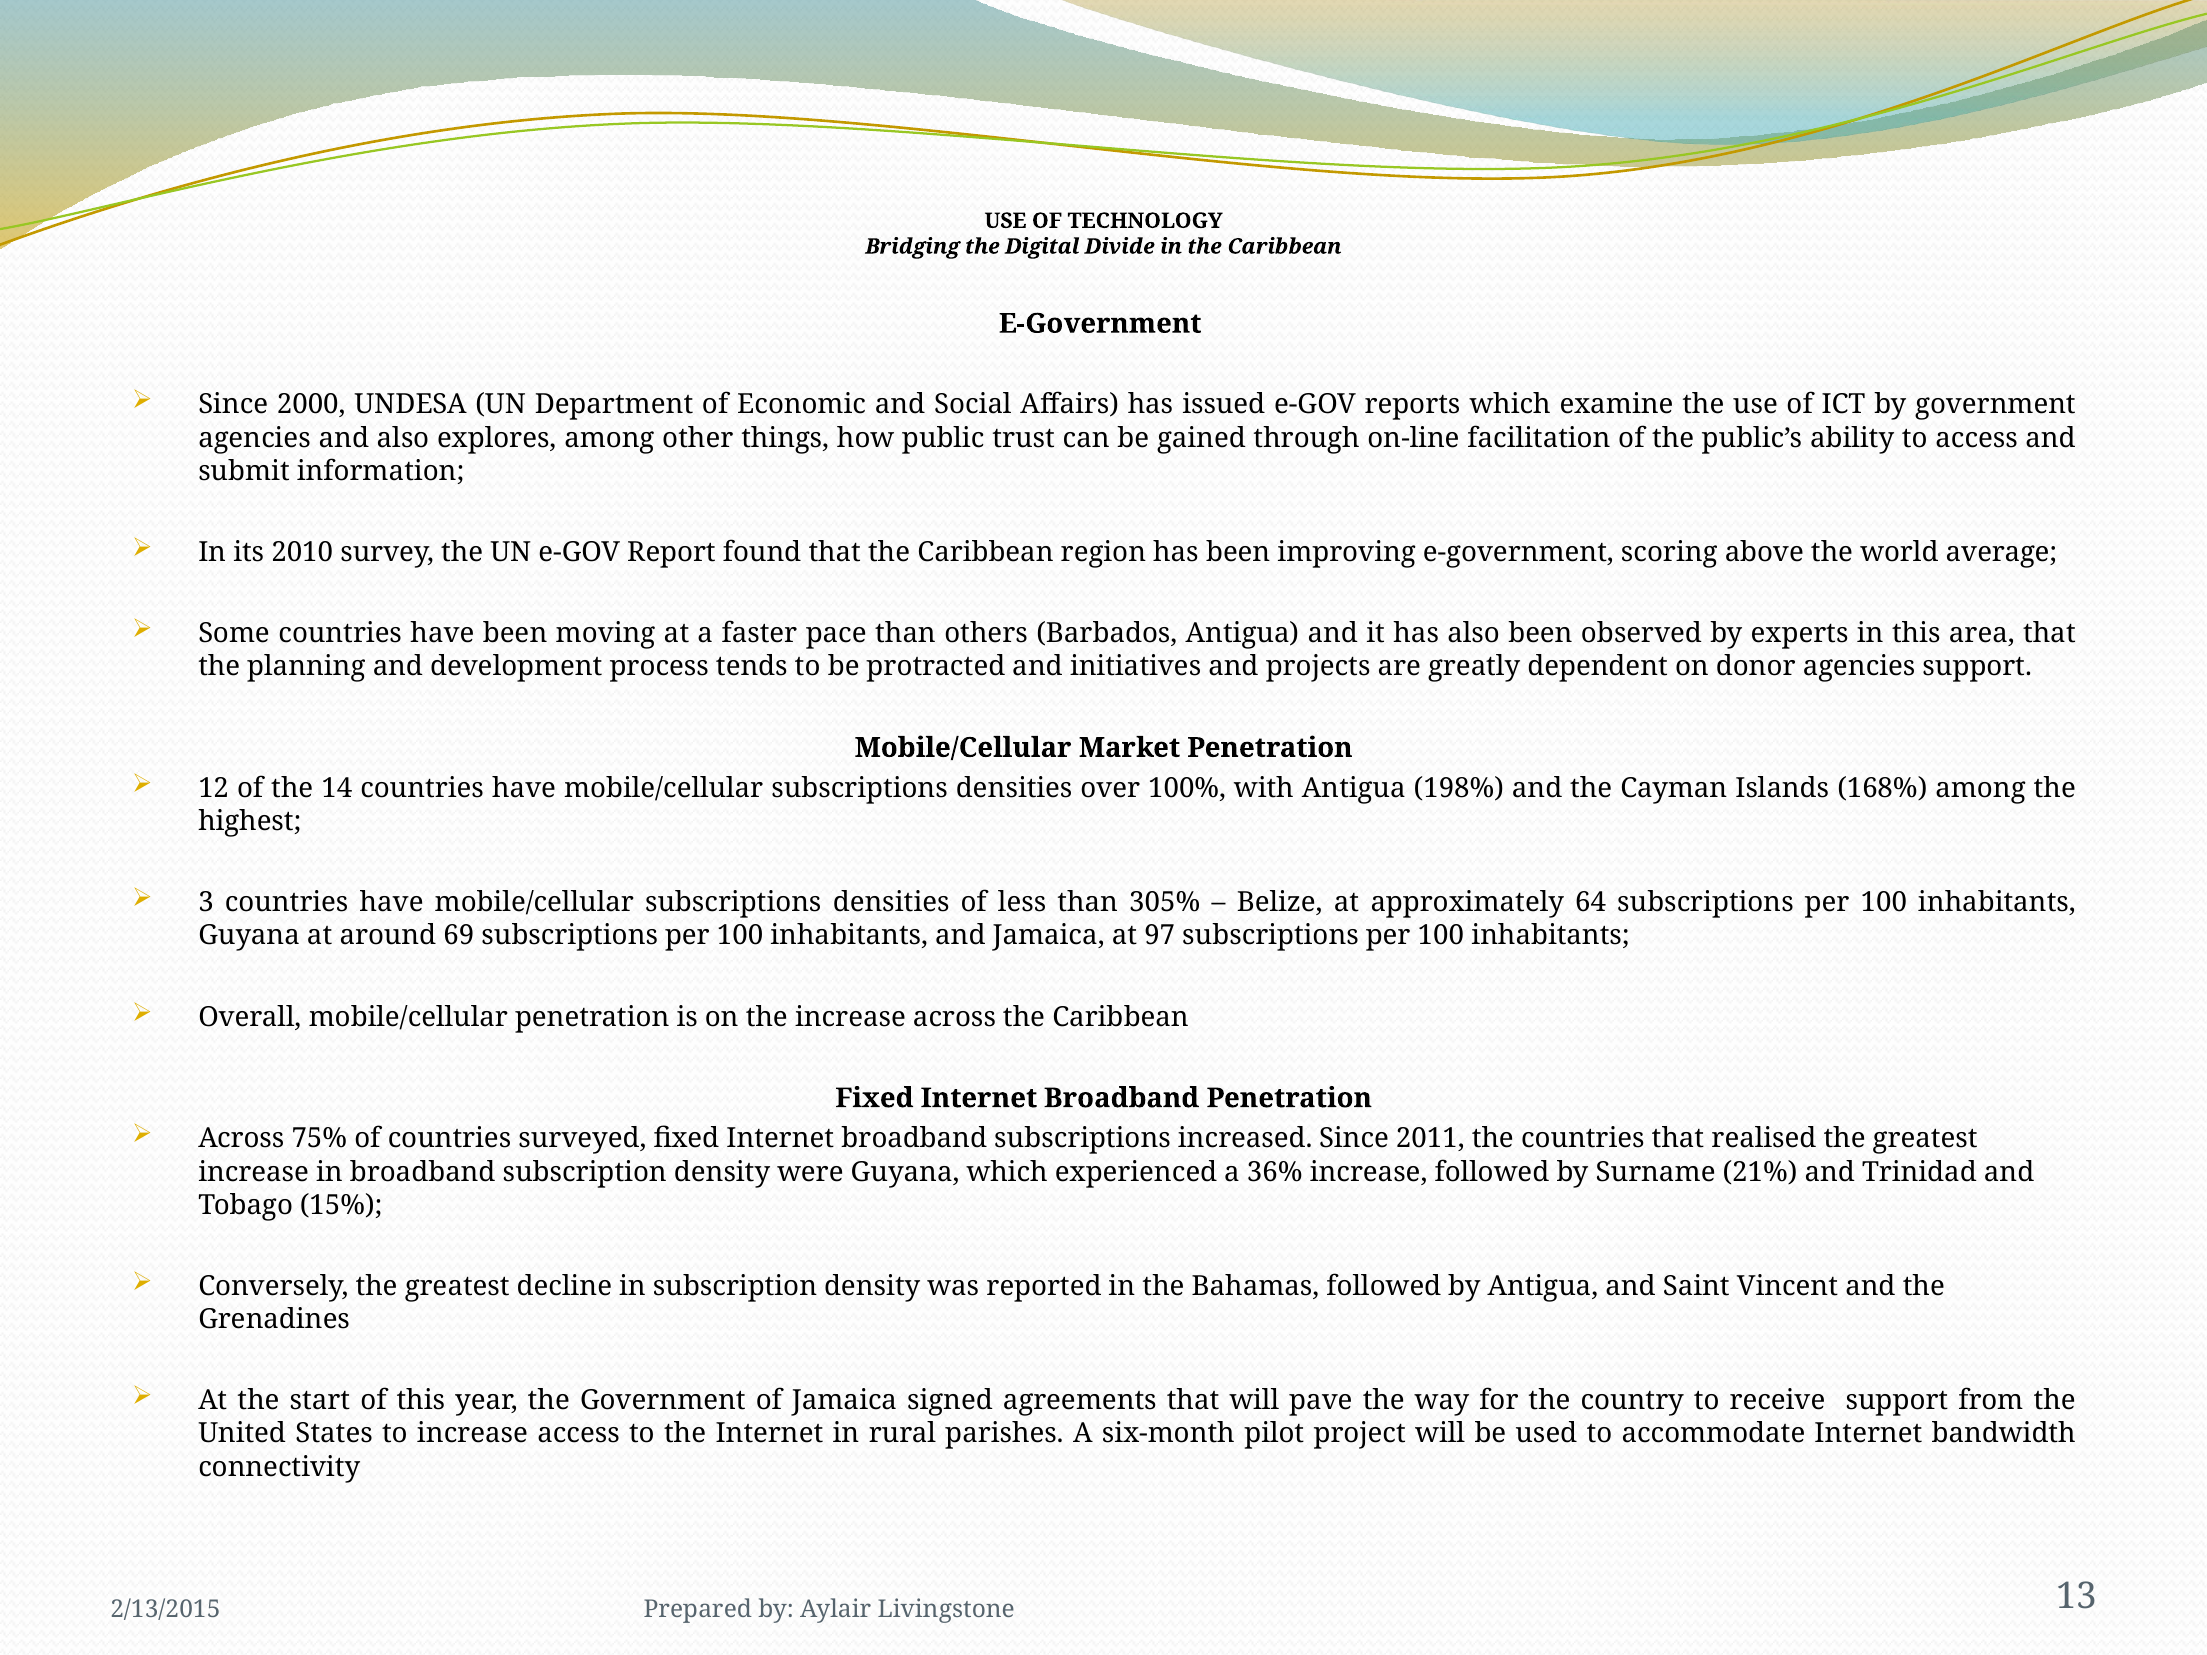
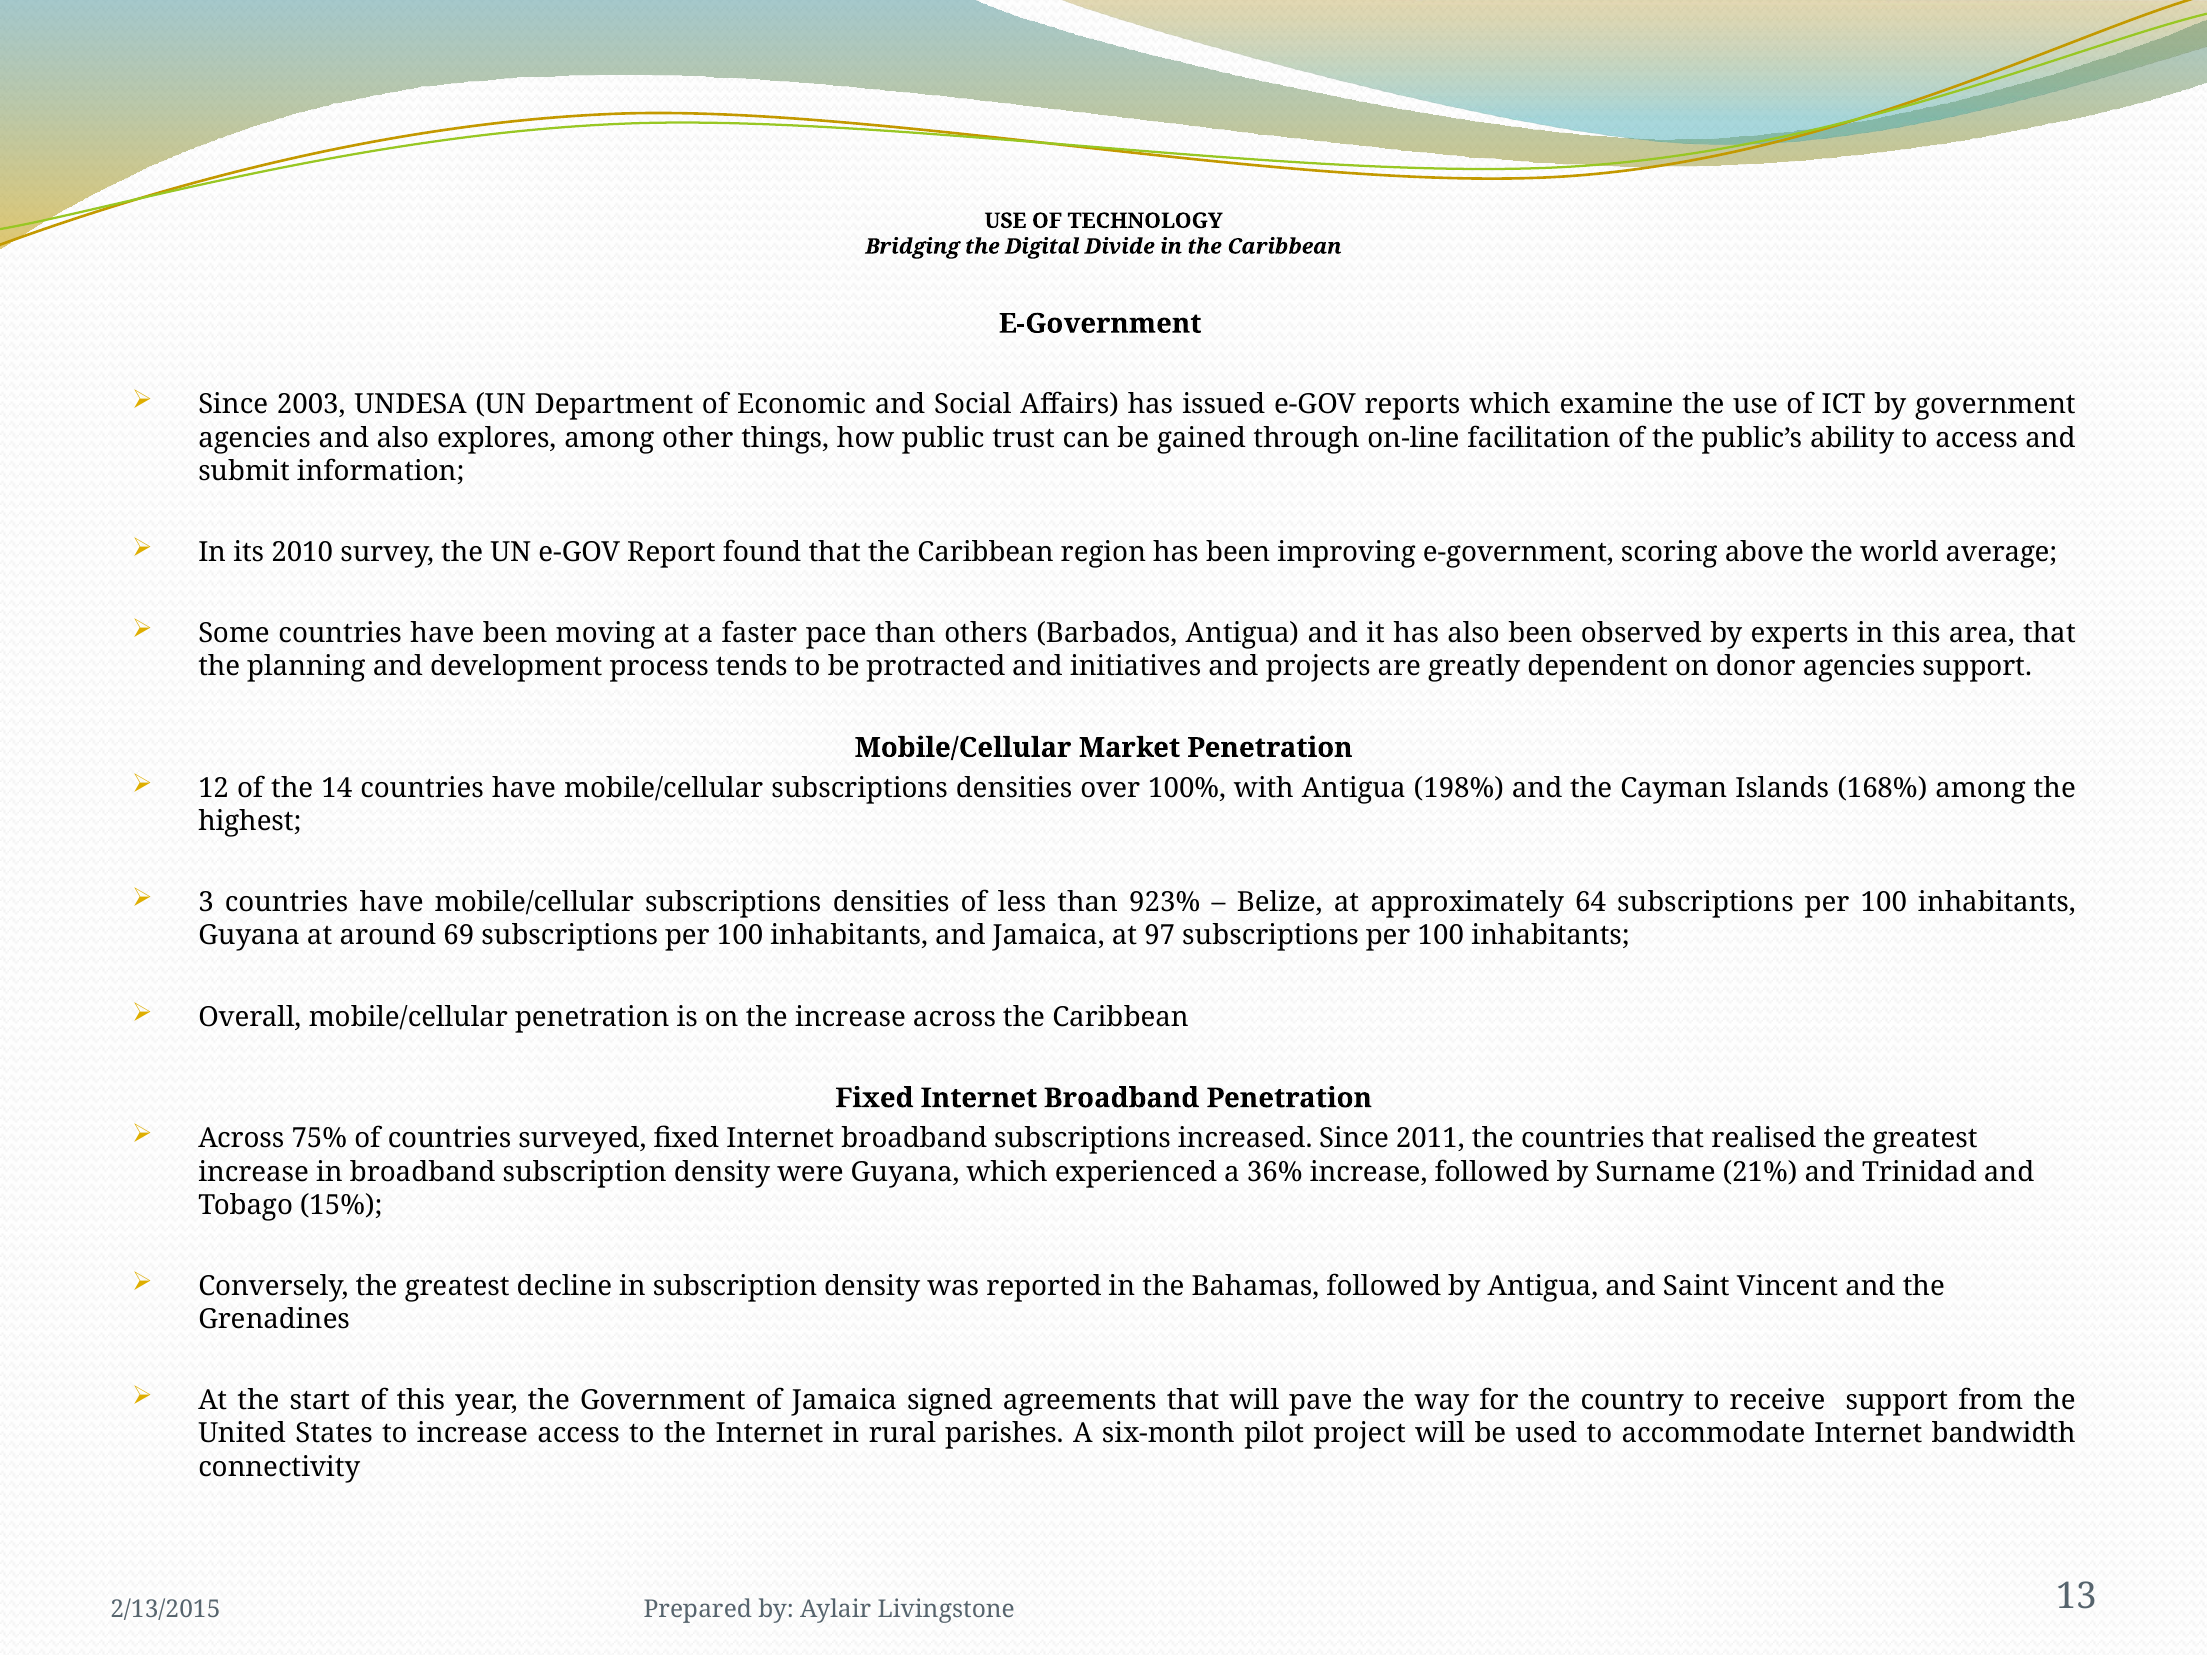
2000: 2000 -> 2003 (311, 405)
305%: 305% -> 923% (1165, 903)
